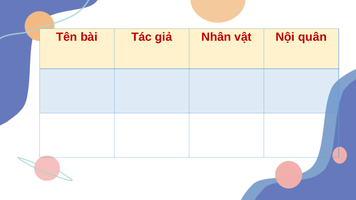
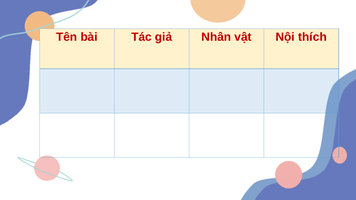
quân: quân -> thích (312, 37)
